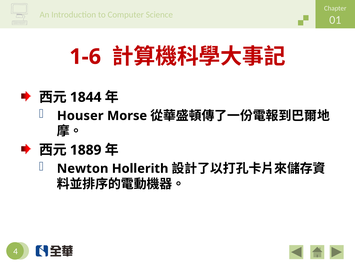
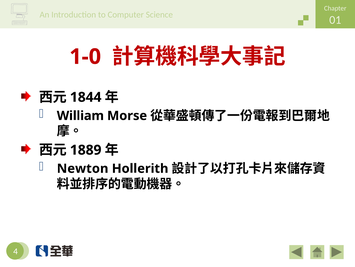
1-6: 1-6 -> 1-0 (85, 57)
Houser: Houser -> William (80, 115)
